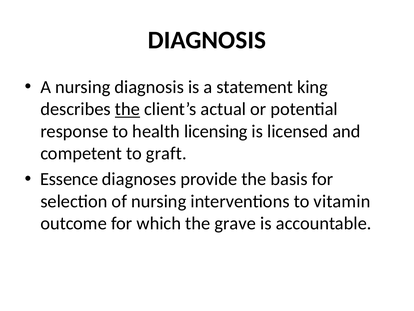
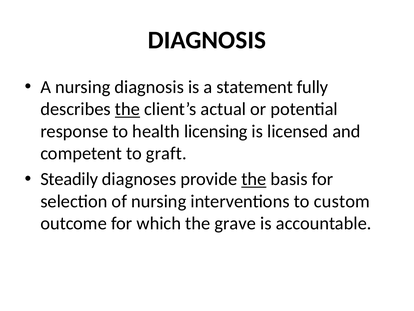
king: king -> fully (313, 87)
Essence: Essence -> Steadily (69, 179)
the underline: none -> present (254, 179)
vitamin: vitamin -> custom (342, 201)
